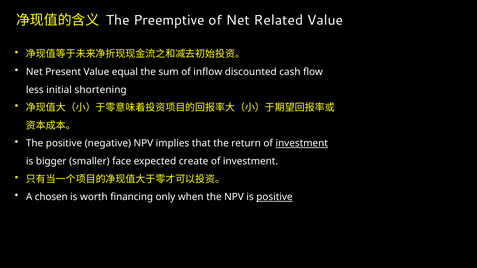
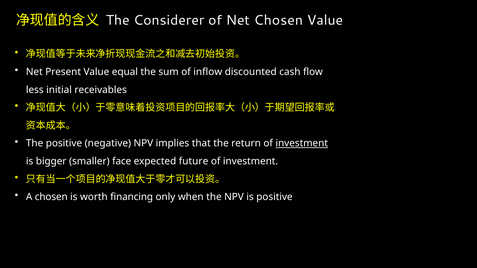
Preemptive: Preemptive -> Considerer (169, 20)
Net Related: Related -> Chosen (278, 20)
shortening: shortening -> receivables (101, 90)
create: create -> future (194, 161)
positive underline: present -> none (274, 197)
